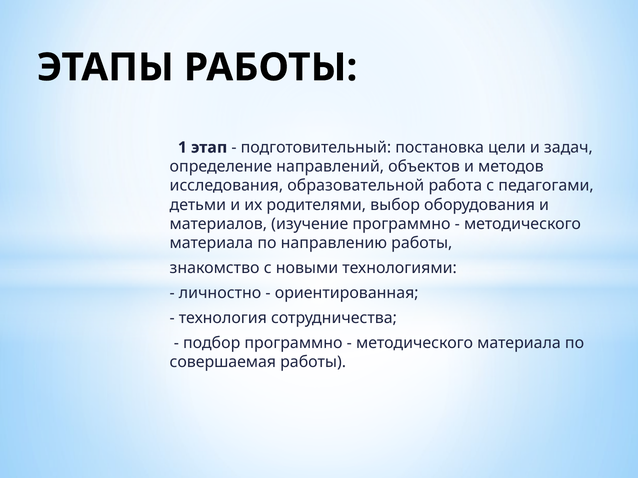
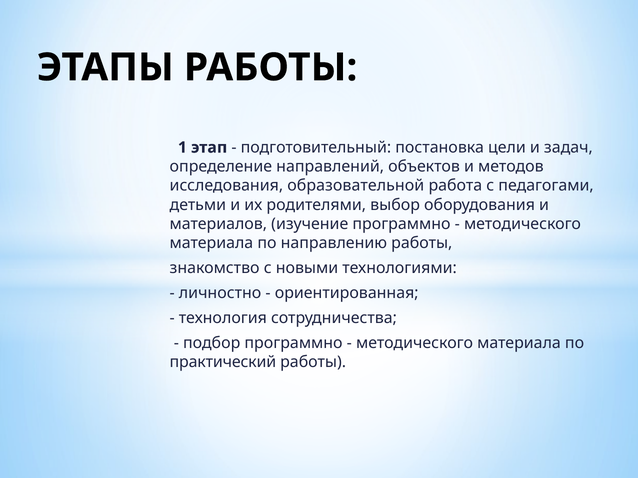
совершаемая: совершаемая -> практический (223, 362)
